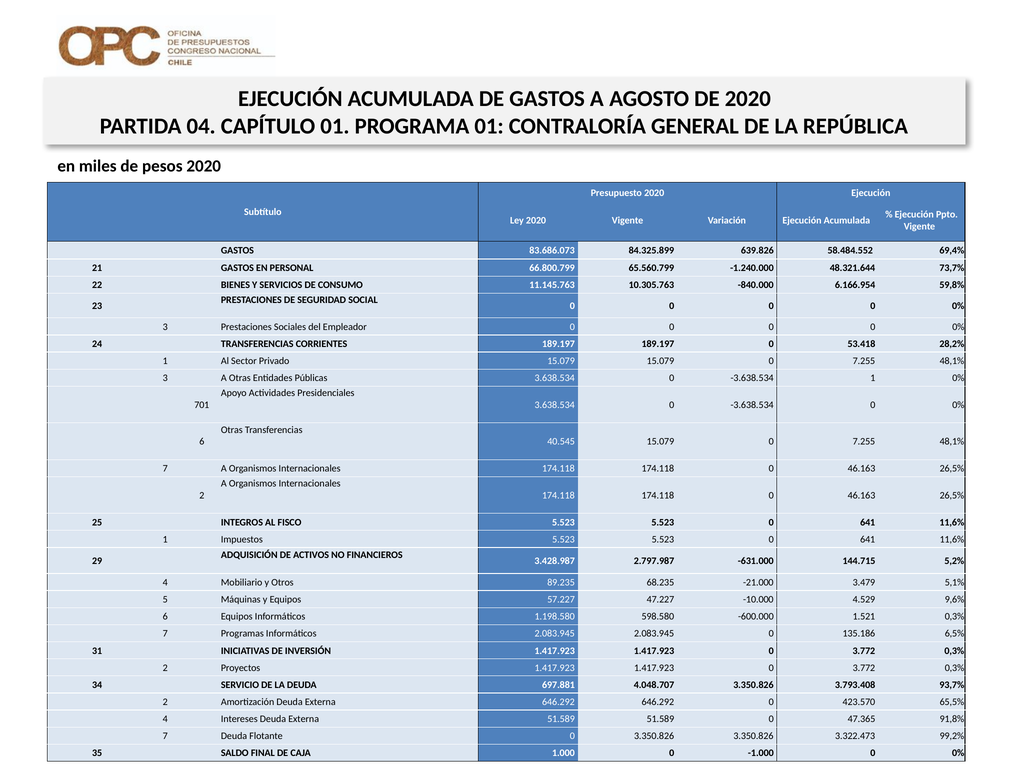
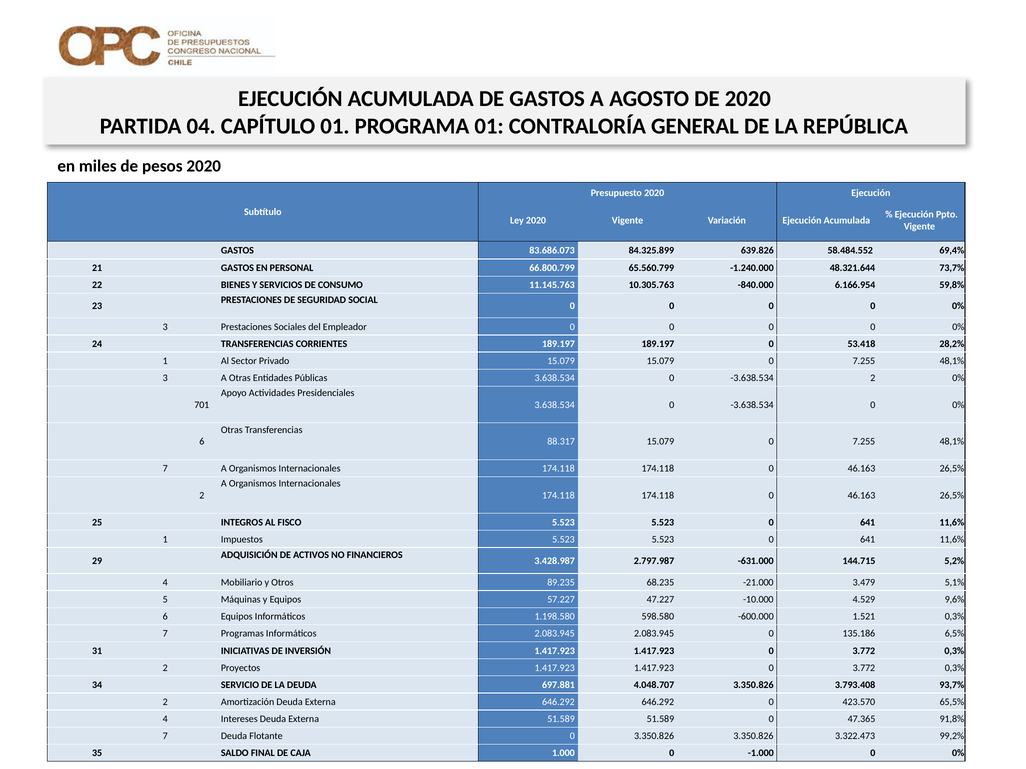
-3.638.534 1: 1 -> 2 (873, 378)
40.545: 40.545 -> 88.317 (561, 442)
